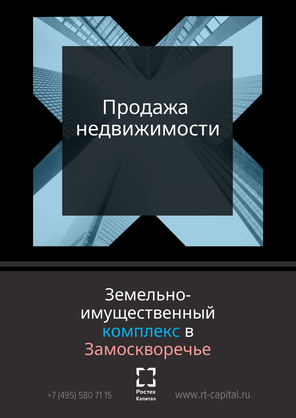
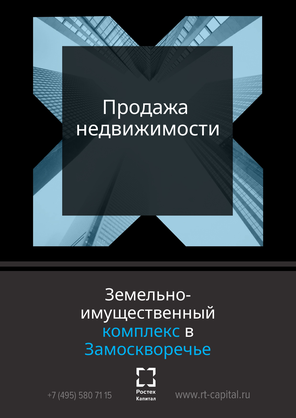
Замоскворечье colour: pink -> light blue (148, 350)
